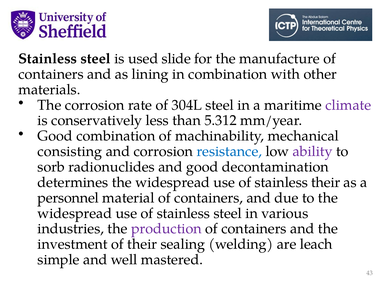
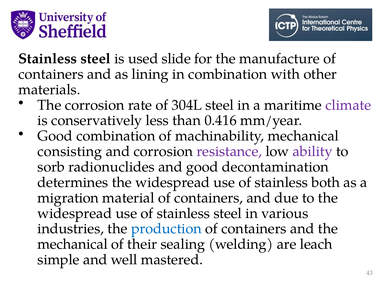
5.312: 5.312 -> 0.416 (221, 120)
resistance colour: blue -> purple (229, 151)
stainless their: their -> both (326, 182)
personnel: personnel -> migration (68, 198)
production colour: purple -> blue (166, 229)
investment: investment -> mechanical (73, 244)
